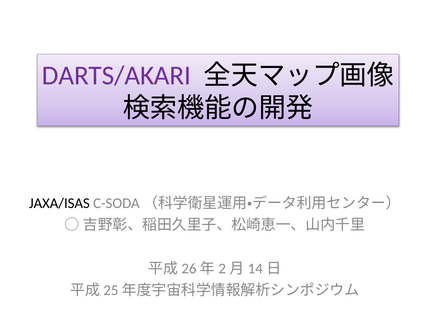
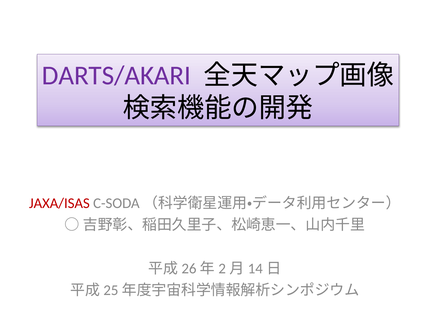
JAXA/ISAS colour: black -> red (59, 203)
